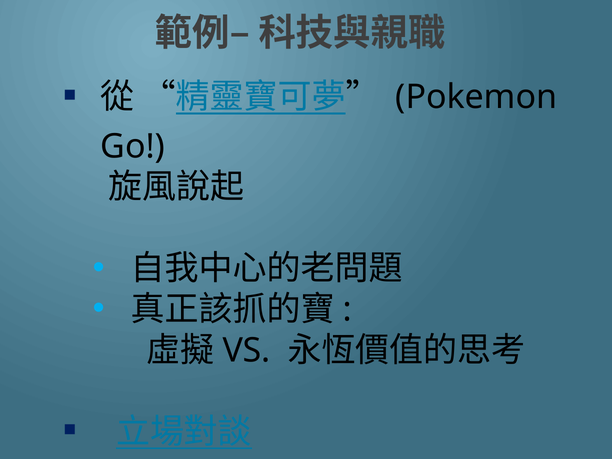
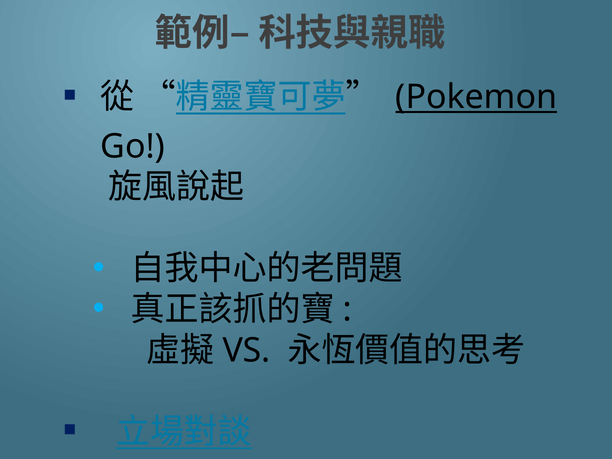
Pokemon underline: none -> present (476, 97)
